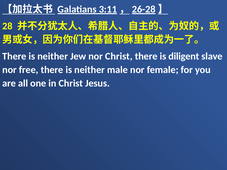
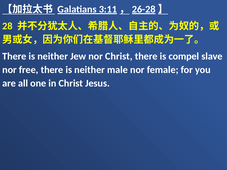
diligent: diligent -> compel (184, 56)
